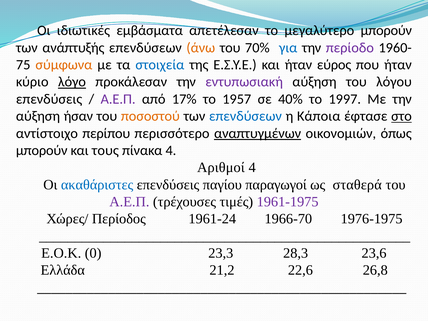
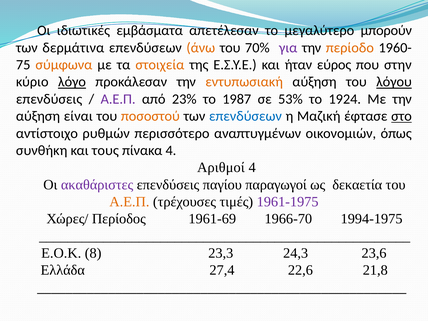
ανάπτυξής: ανάπτυξής -> δερμάτινα (73, 48)
για colour: blue -> purple (288, 48)
περίοδο colour: purple -> orange (350, 48)
στοιχεία colour: blue -> orange (160, 65)
που ήταν: ήταν -> στην (398, 65)
εντυπωσιακή colour: purple -> orange (244, 82)
λόγου underline: none -> present (394, 82)
17%: 17% -> 23% (184, 99)
1957: 1957 -> 1987 (237, 99)
40%: 40% -> 53% (290, 99)
1997: 1997 -> 1924 (345, 99)
ήσαν: ήσαν -> είναι (78, 116)
Κάποια: Κάποια -> Μαζική (319, 116)
περίπου: περίπου -> ρυθμών (106, 133)
αναπτυγμένων underline: present -> none (258, 133)
μπορούν: μπορούν -> συνθήκη (42, 150)
ακαθάριστες colour: blue -> purple (97, 185)
σταθερά: σταθερά -> δεκαετία (357, 185)
Α.Ε.Π colour: purple -> orange (129, 202)
1961-24: 1961-24 -> 1961-69 (212, 219)
1976-1975: 1976-1975 -> 1994-1975 (372, 219)
0: 0 -> 8 (93, 253)
28,3: 28,3 -> 24,3 (296, 253)
21,2: 21,2 -> 27,4 (222, 270)
26,8: 26,8 -> 21,8 (375, 270)
